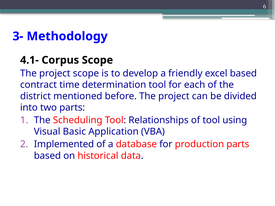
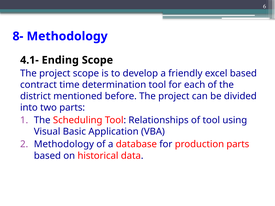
3-: 3- -> 8- (18, 36)
Corpus: Corpus -> Ending (60, 60)
Implemented: Implemented -> Methodology (64, 144)
